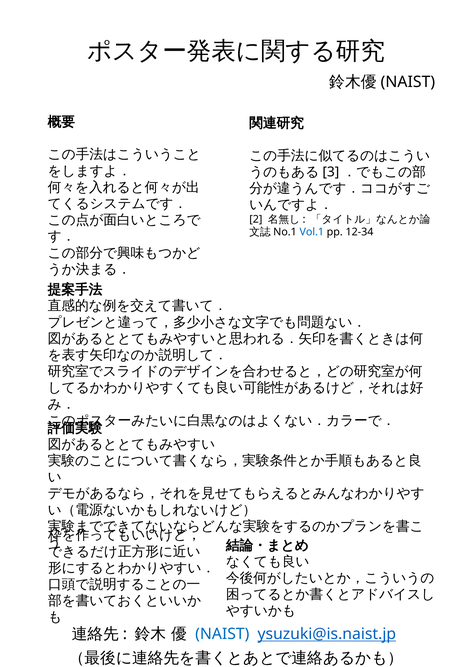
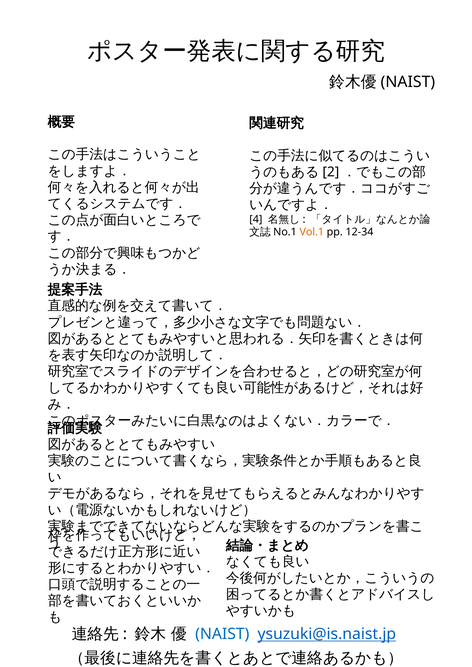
3: 3 -> 2 (331, 172)
2: 2 -> 4 (256, 219)
Vol.1 colour: blue -> orange (312, 232)
